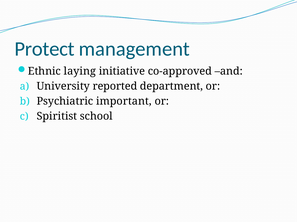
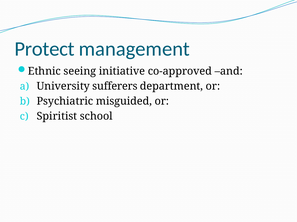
laying: laying -> seeing (80, 72)
reported: reported -> sufferers (115, 87)
important: important -> misguided (124, 102)
